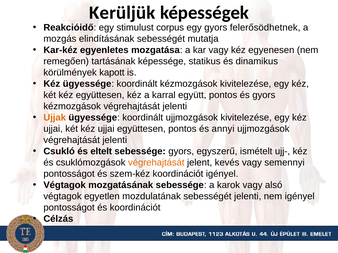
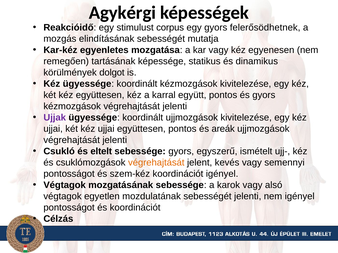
Kerüljük: Kerüljük -> Agykérgi (122, 13)
kapott: kapott -> dolgot (112, 73)
Ujjak colour: orange -> purple (55, 118)
annyi: annyi -> areák (223, 129)
